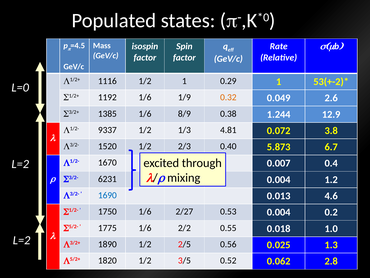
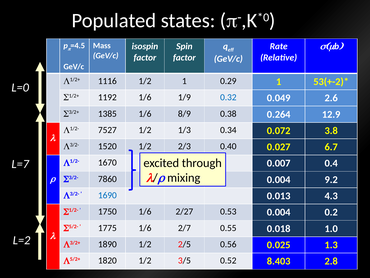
0.32 colour: orange -> blue (228, 97)
1.244: 1.244 -> 0.264 (279, 114)
9337: 9337 -> 7527 (107, 130)
4.81: 4.81 -> 0.34 (228, 130)
5.873: 5.873 -> 0.027 (279, 147)
L=2: L=2 -> L=7 (20, 164)
6231: 6231 -> 7860 (107, 179)
1.2: 1.2 -> 9.2 (331, 179)
4.6: 4.6 -> 4.3 (331, 196)
2/2: 2/2 -> 2/7 (184, 228)
0.062: 0.062 -> 8.403 (279, 261)
